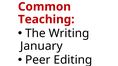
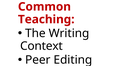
January: January -> Context (41, 46)
